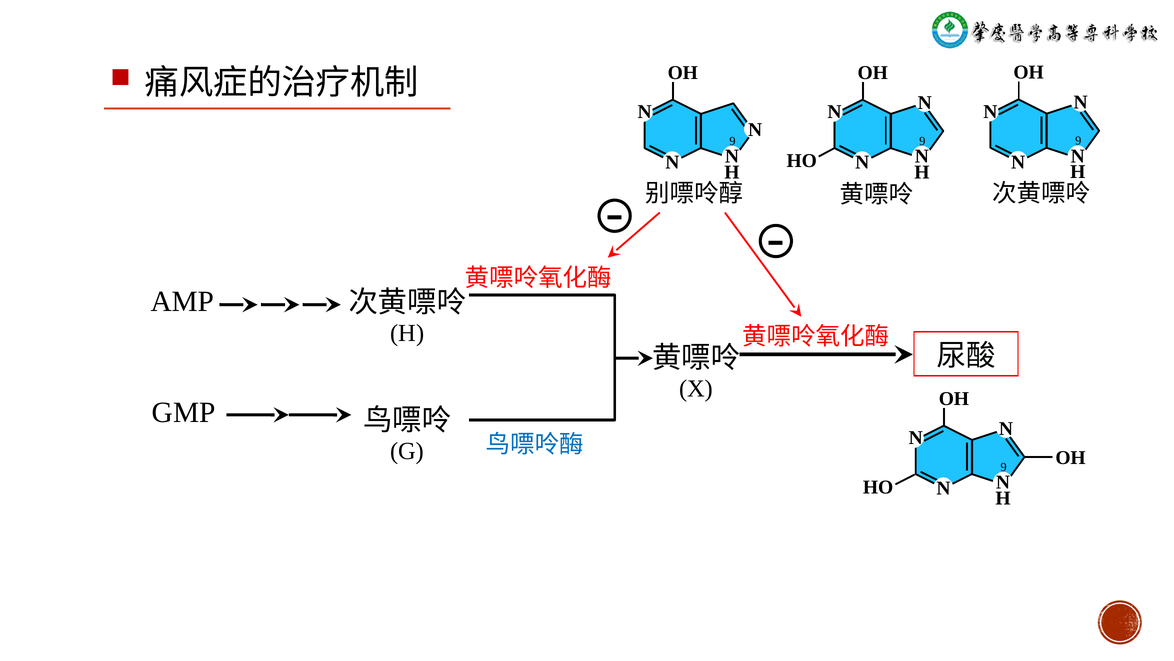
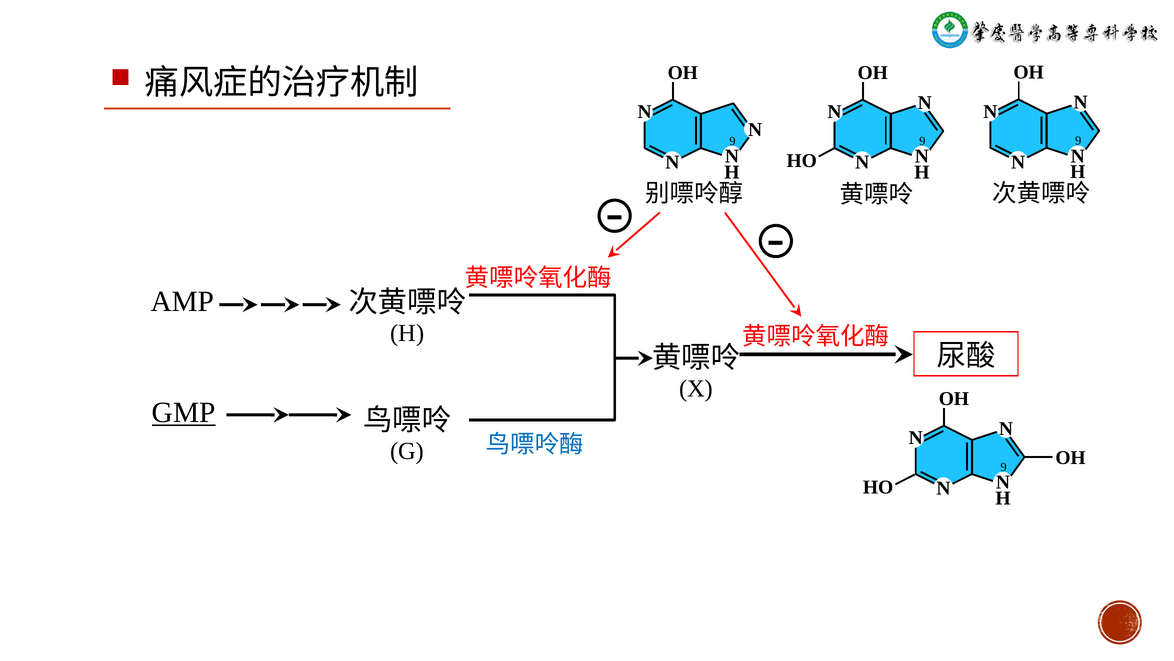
GMP underline: none -> present (184, 412)
